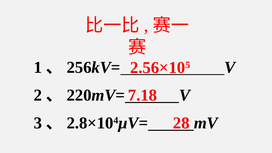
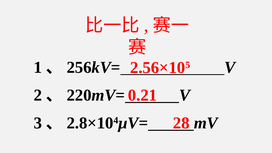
7.18: 7.18 -> 0.21 (143, 95)
